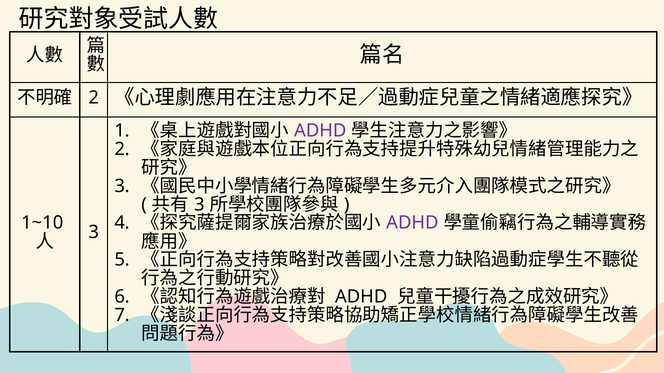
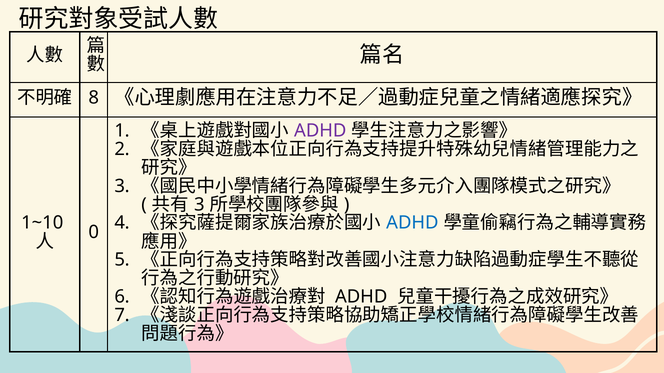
2: 2 -> 8 (94, 98)
ADHD colour: purple -> blue (412, 223)
3: 3 -> 0 (94, 232)
